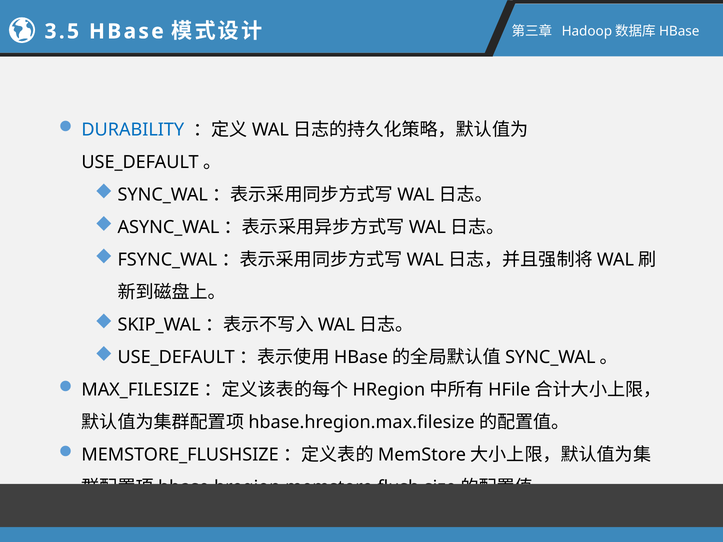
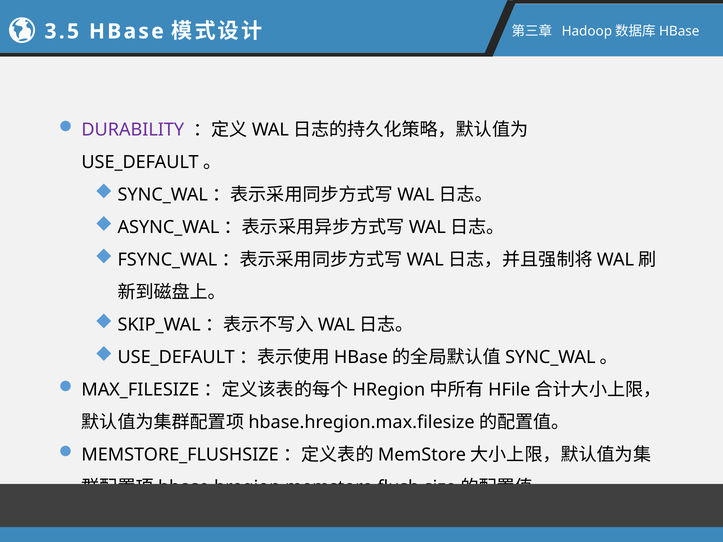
DURABILITY colour: blue -> purple (133, 130)
